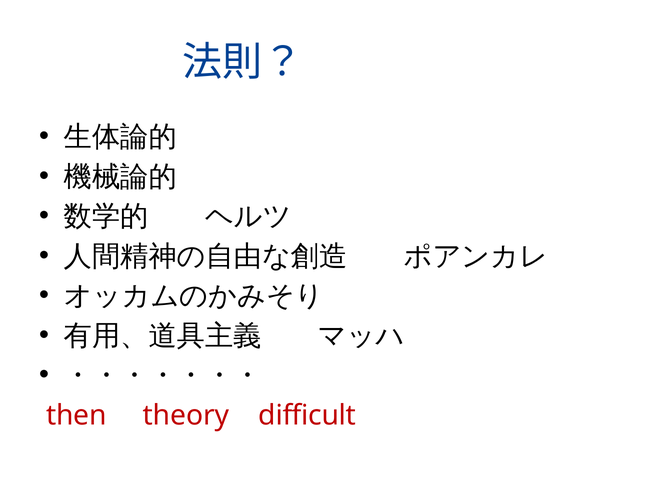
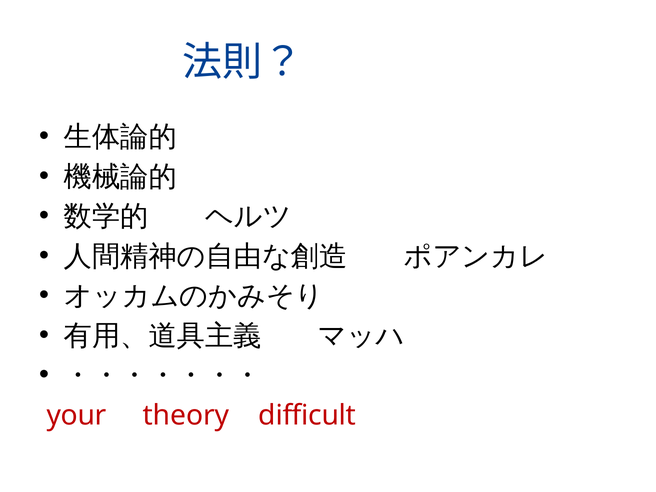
then: then -> your (77, 415)
